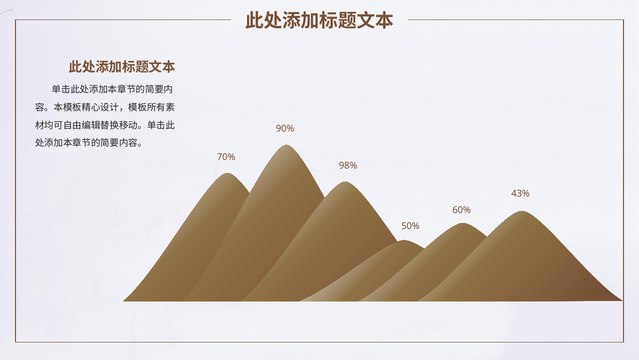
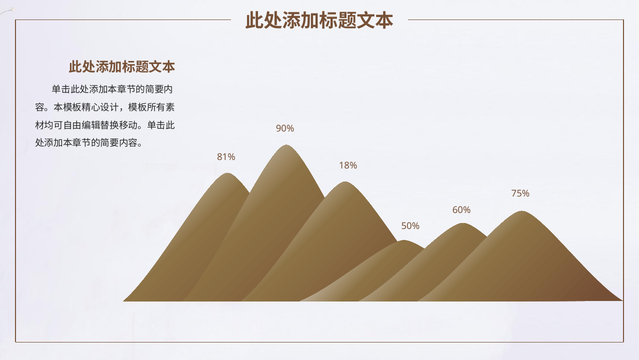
70%: 70% -> 81% (226, 157)
98%: 98% -> 18% (348, 165)
43%: 43% -> 75% (521, 193)
